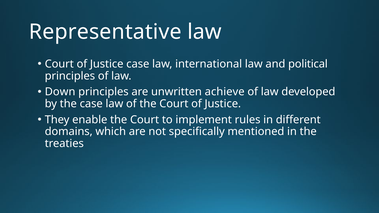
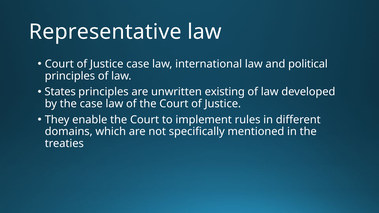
Down: Down -> States (60, 92)
achieve: achieve -> existing (225, 92)
